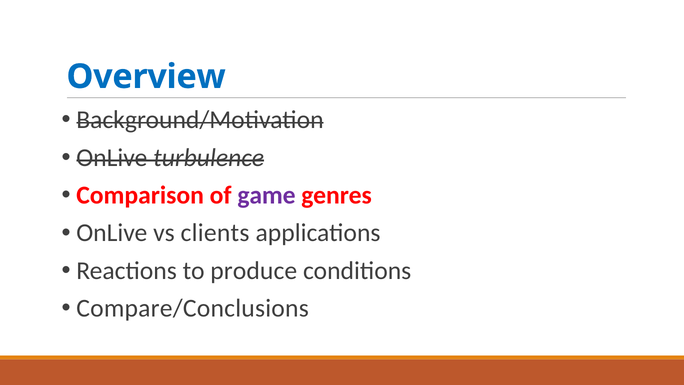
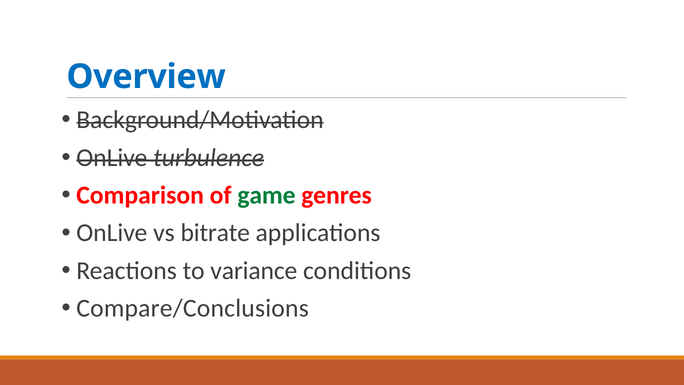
game colour: purple -> green (267, 195)
clients: clients -> bitrate (215, 233)
produce: produce -> variance (254, 271)
